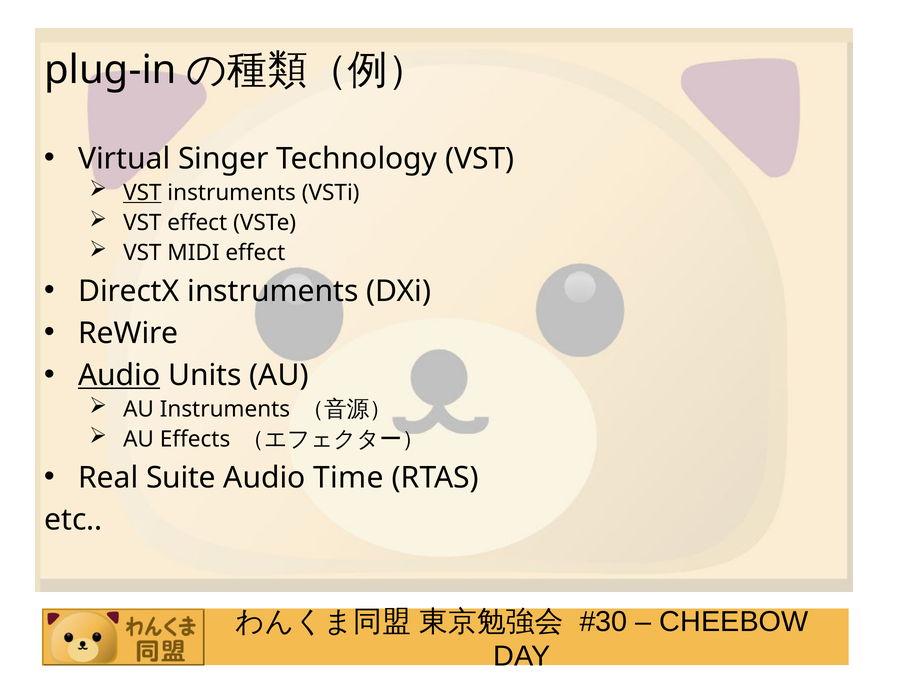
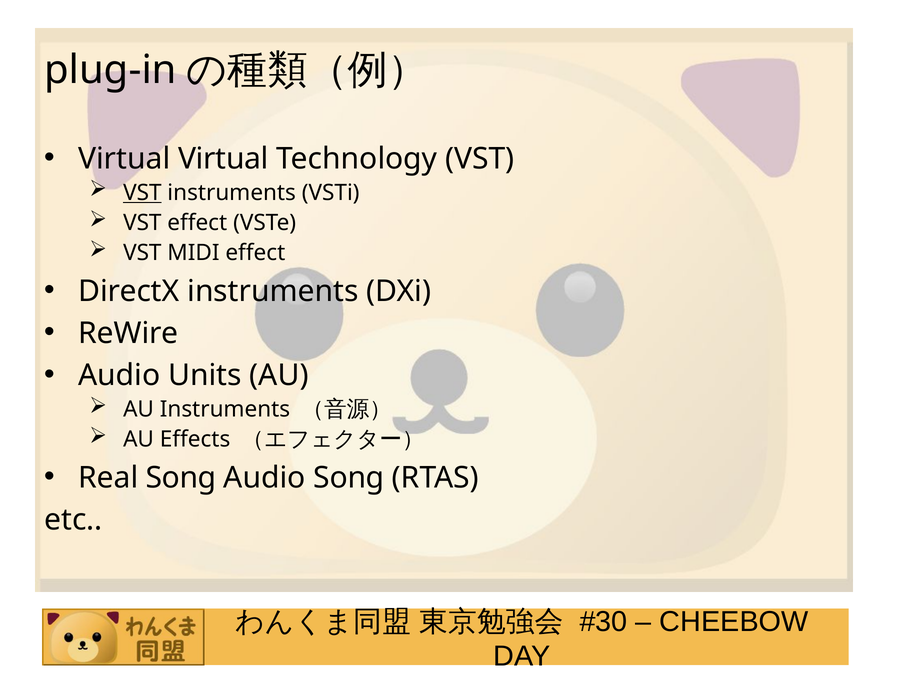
Virtual Singer: Singer -> Virtual (223, 159)
Audio underline: present -> none (119, 375)
Real Suite: Suite -> Song (181, 477)
Audio Time: Time -> Song (349, 477)
